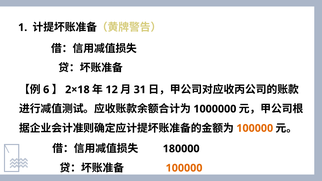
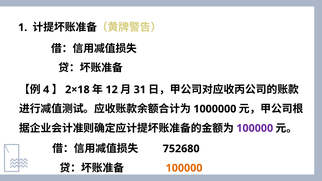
6: 6 -> 4 (46, 90)
100000 colour: orange -> purple (255, 128)
180000: 180000 -> 752680 (181, 149)
